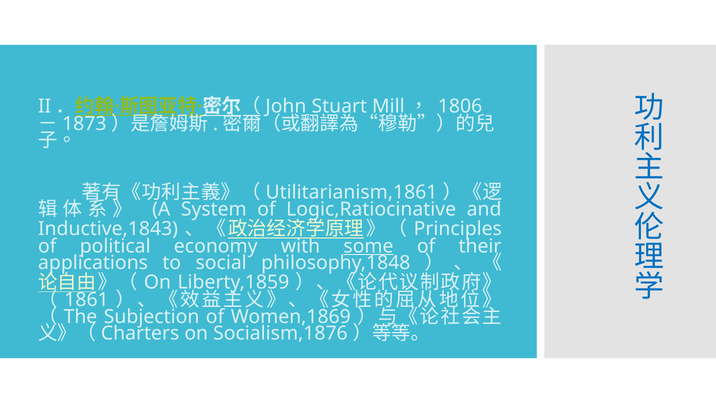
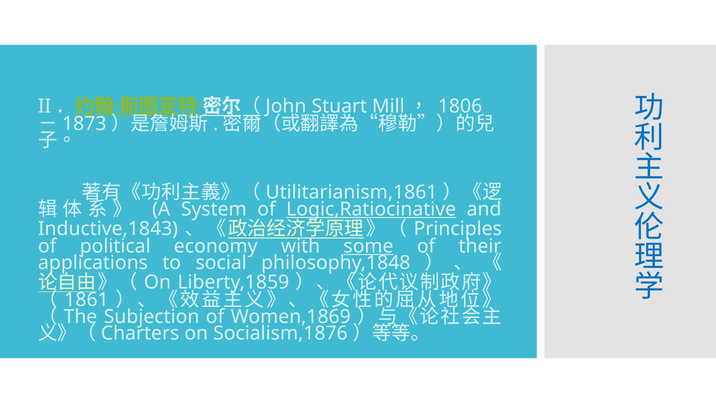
Logic,Ratiocinative underline: none -> present (371, 209)
